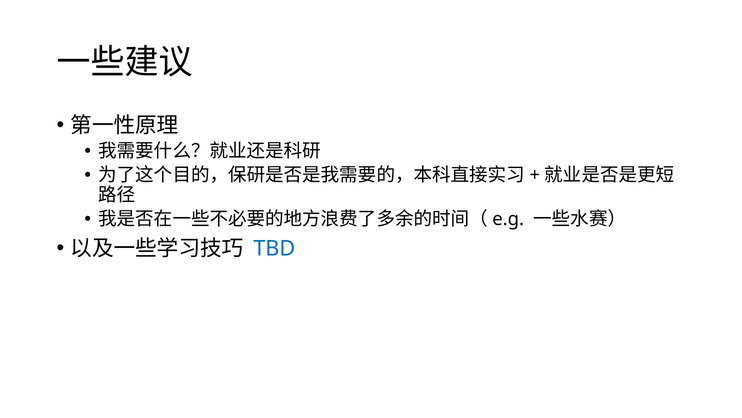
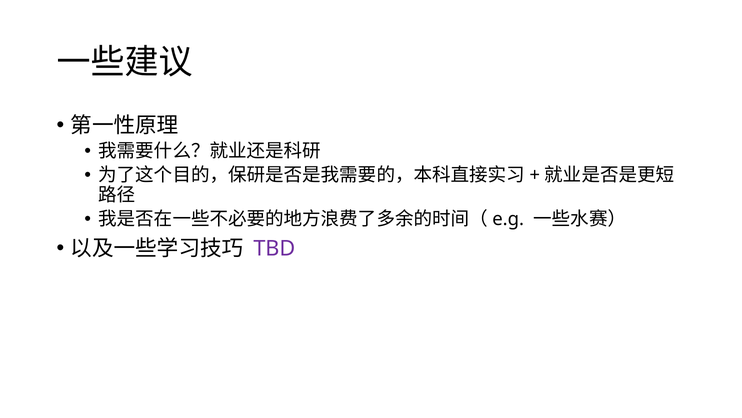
TBD colour: blue -> purple (274, 248)
